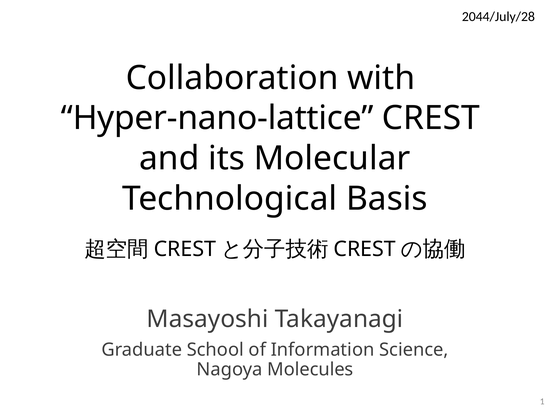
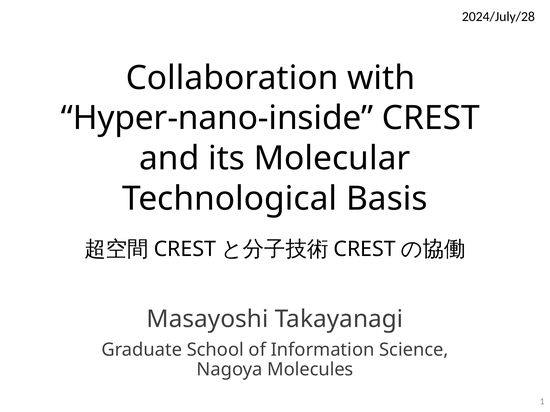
2044/July/28: 2044/July/28 -> 2024/July/28 (498, 17)
Hyper-nano-lattice: Hyper-nano-lattice -> Hyper-nano-inside (217, 118)
